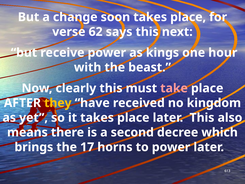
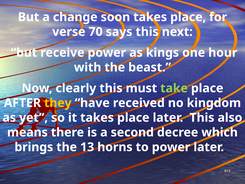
62: 62 -> 70 (96, 32)
take colour: pink -> light green (174, 88)
17: 17 -> 13 (87, 147)
